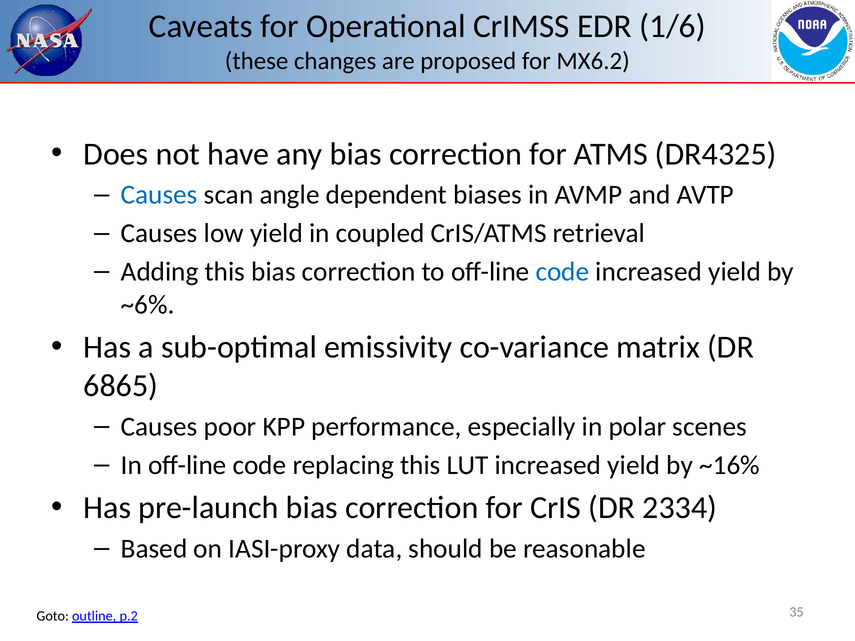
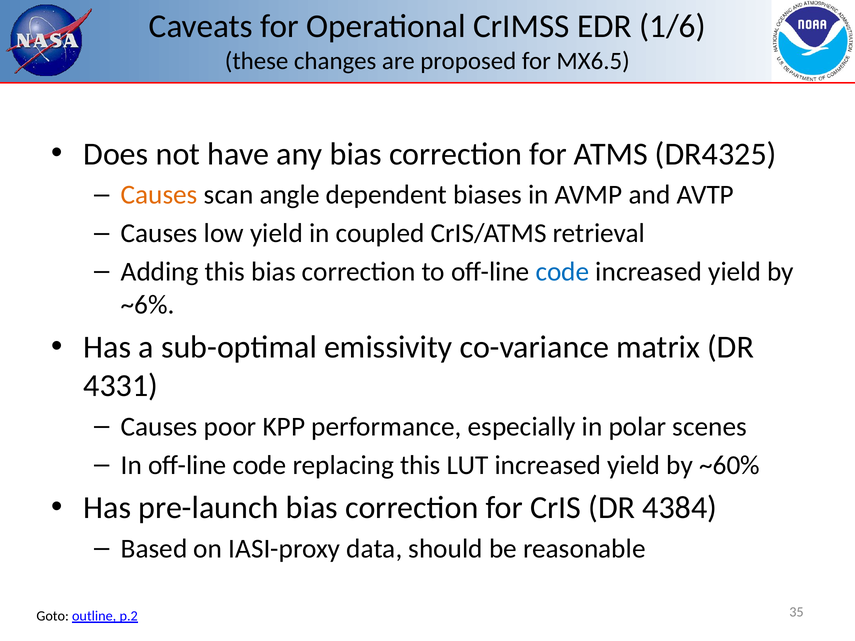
MX6.2: MX6.2 -> MX6.5 (593, 61)
Causes colour: blue -> orange (159, 195)
6865: 6865 -> 4331 (121, 386)
~16%: ~16% -> ~60% (730, 465)
2334: 2334 -> 4384 (680, 508)
